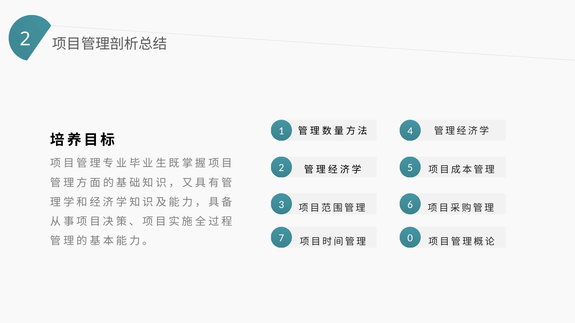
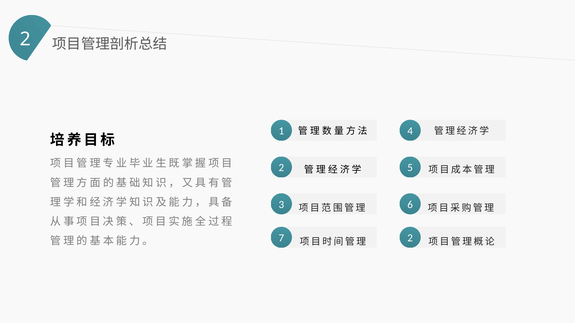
7 0: 0 -> 2 (410, 238)
